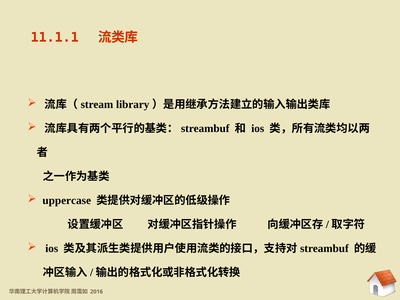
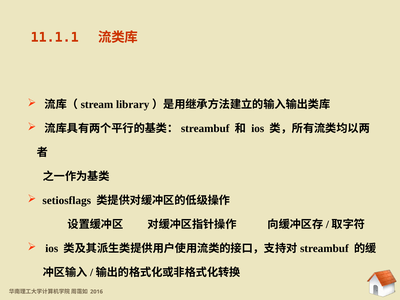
uppercase: uppercase -> setiosflags (67, 201)
